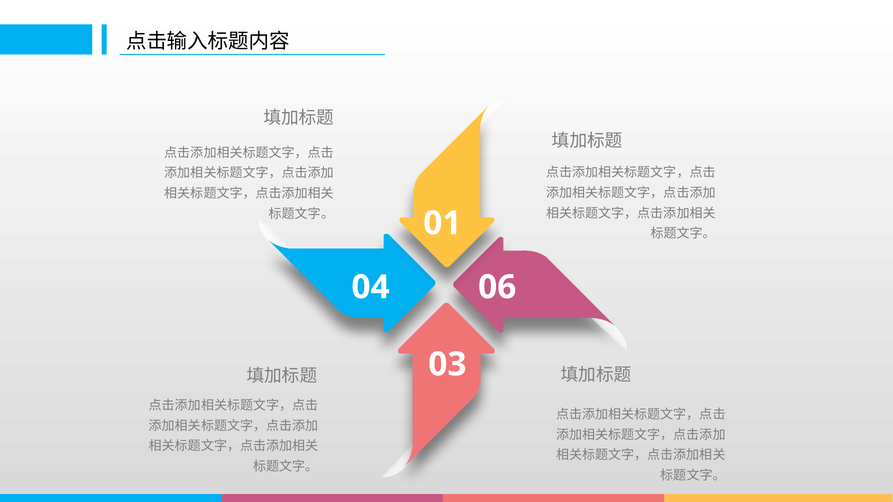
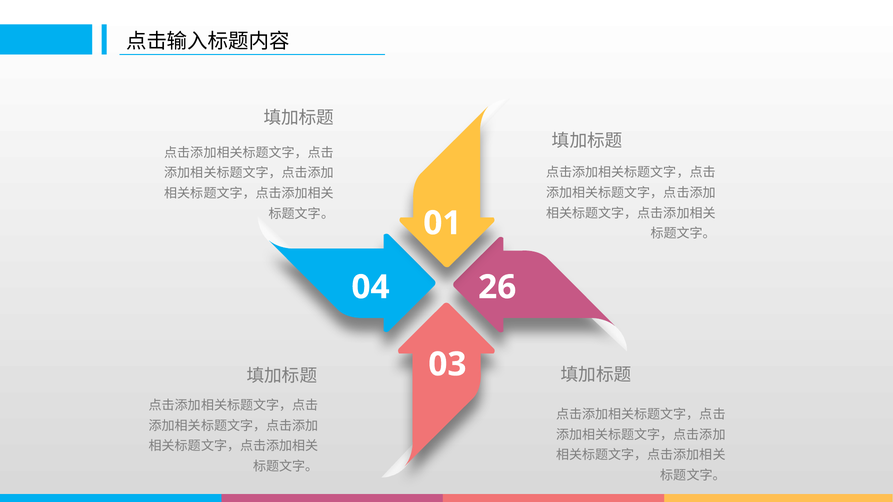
06: 06 -> 26 (497, 287)
